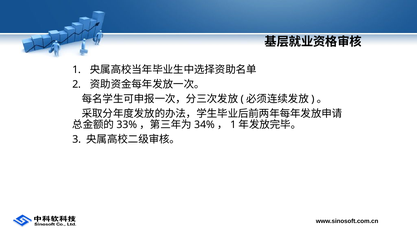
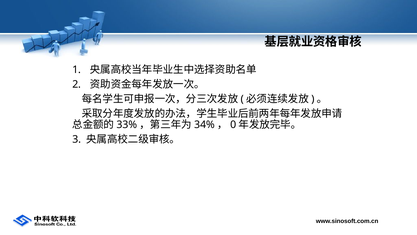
1: 1 -> 0 (233, 125)
